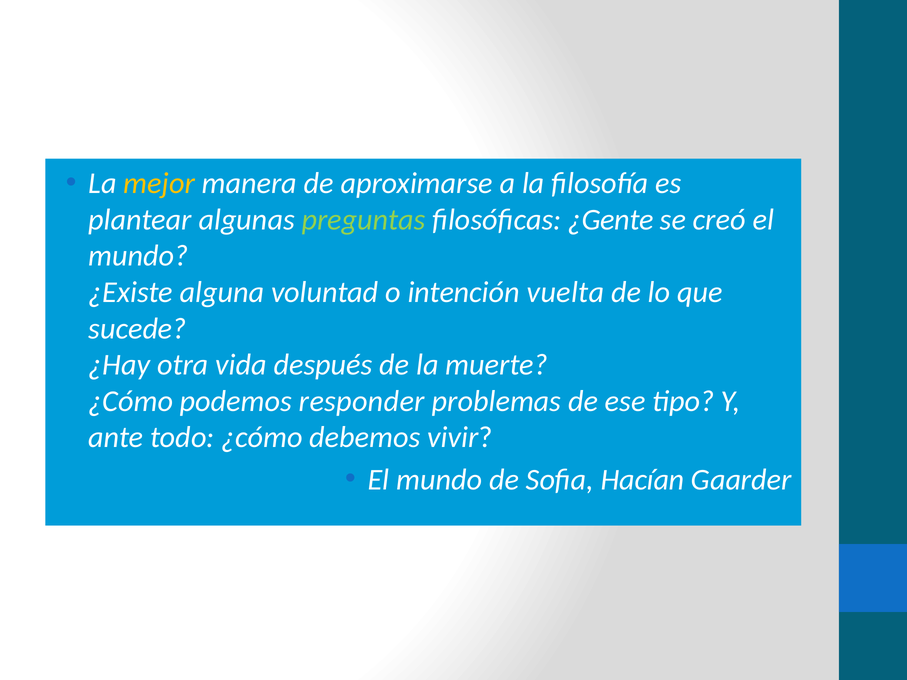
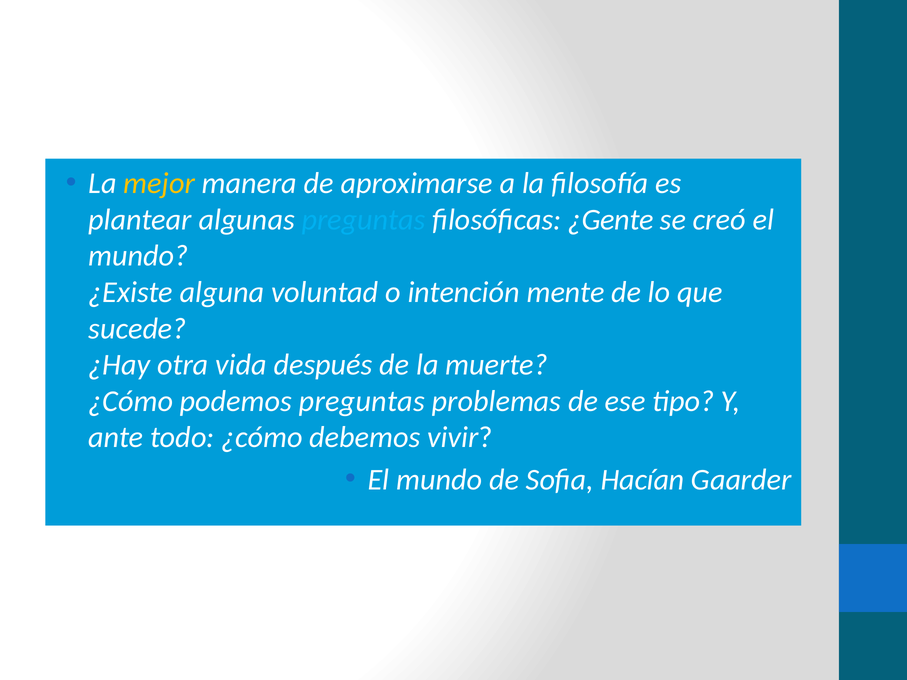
preguntas colour: light green -> light blue (364, 220)
vuelta: vuelta -> mente (566, 292)
podemos responder: responder -> preguntas (362, 401)
